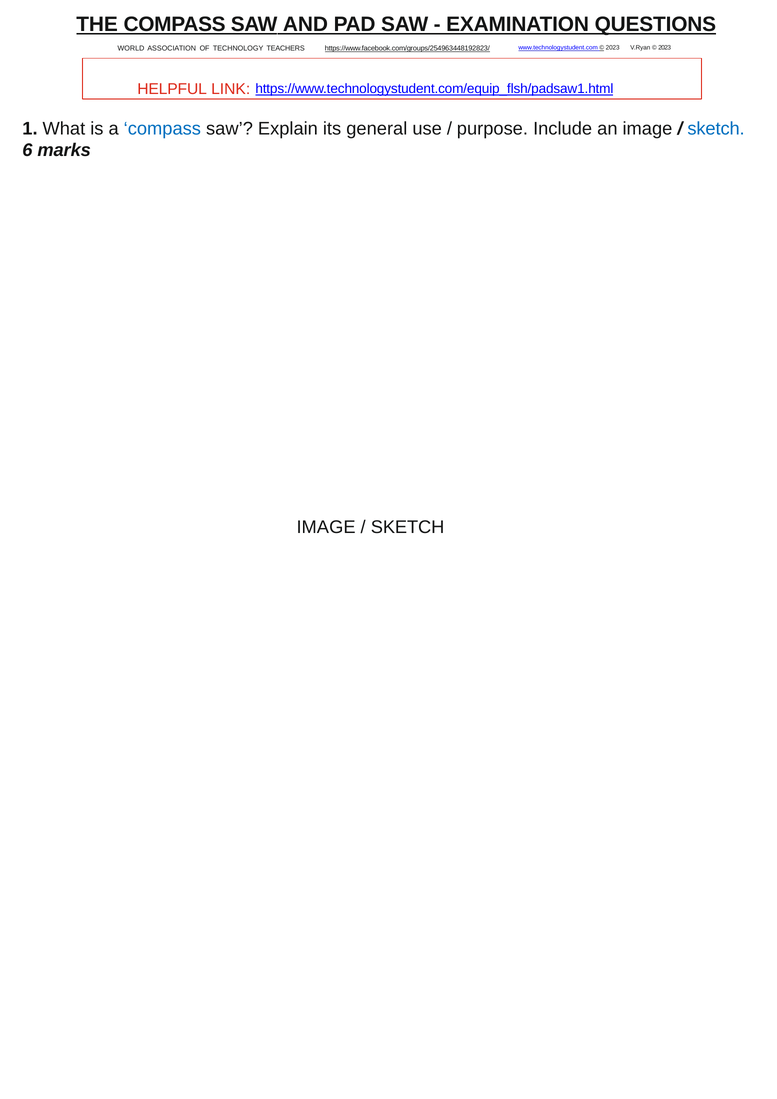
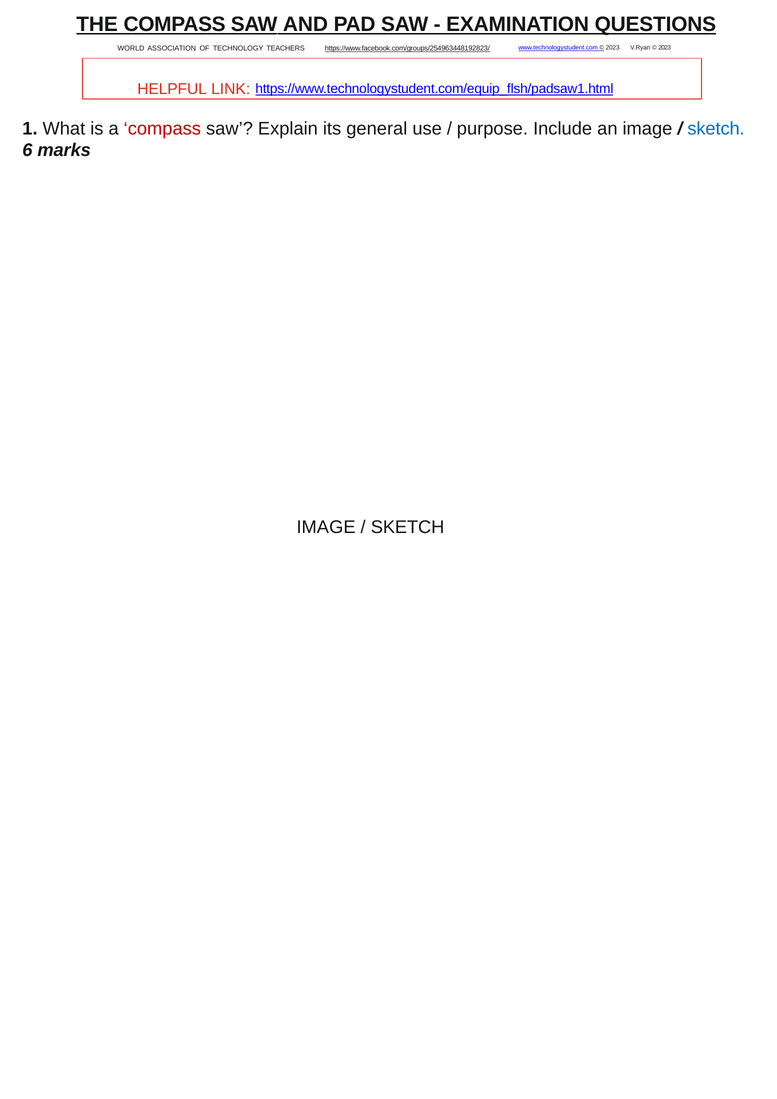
compass colour: blue -> red (162, 129)
